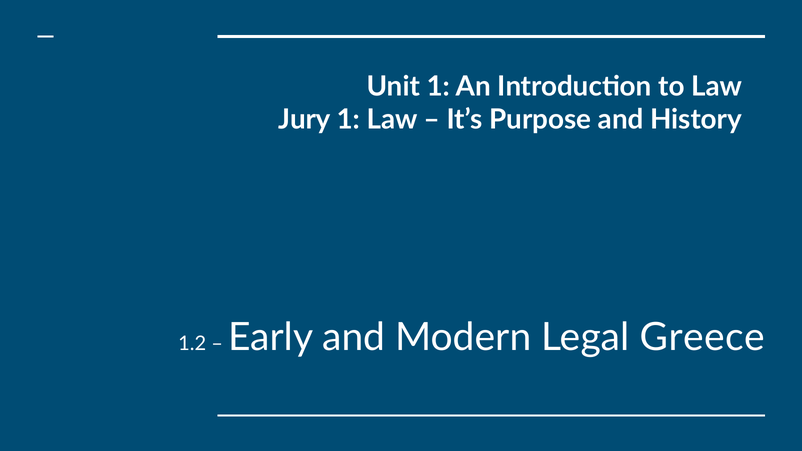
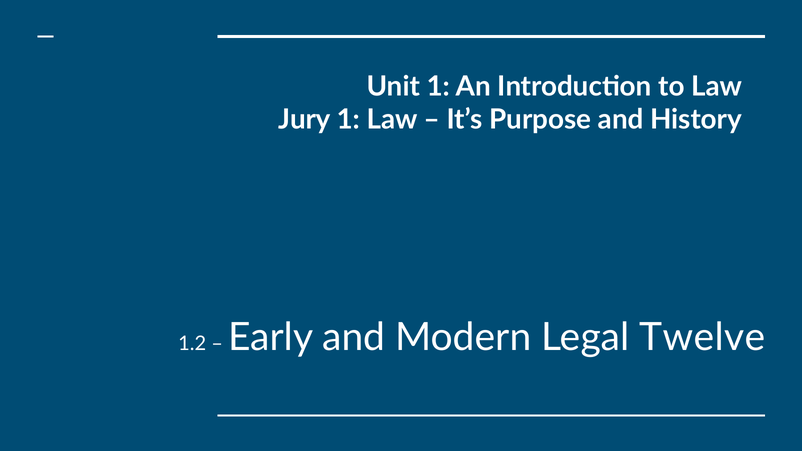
Greece: Greece -> Twelve (702, 337)
